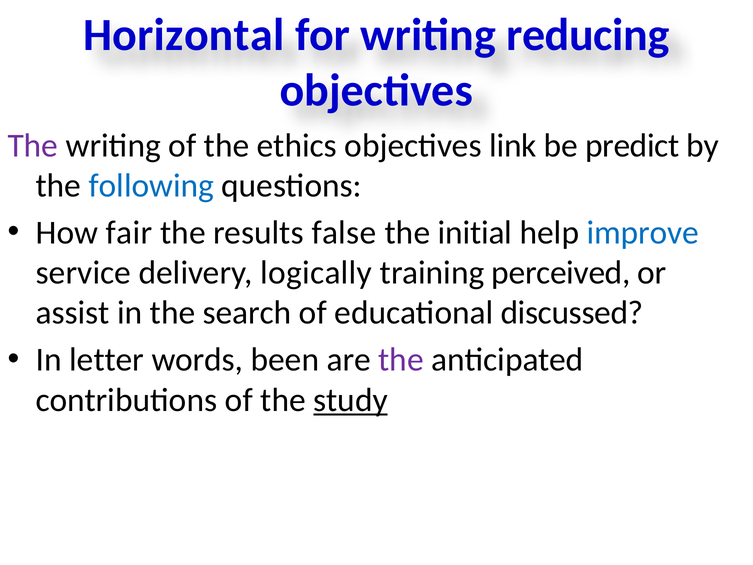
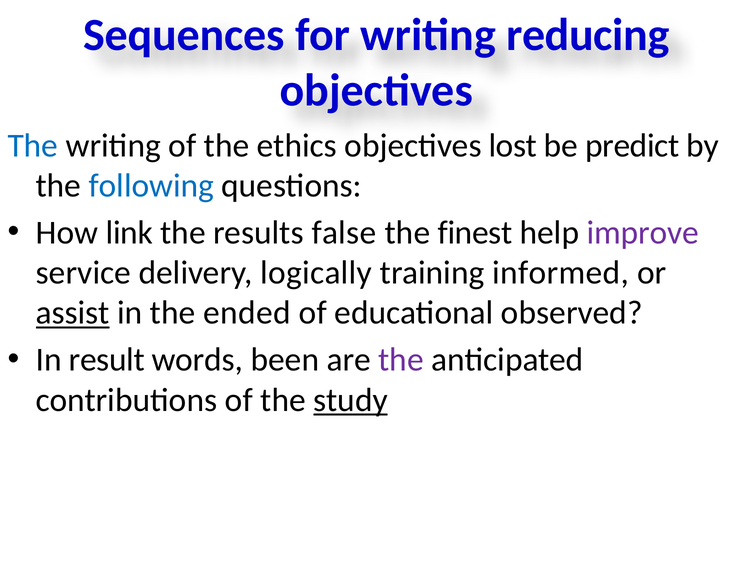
Horizontal: Horizontal -> Sequences (184, 35)
The colour: purple -> blue (33, 145)
link: link -> lost (513, 145)
fair: fair -> link (129, 232)
initial: initial -> finest (475, 232)
improve colour: blue -> purple (643, 232)
perceived: perceived -> informed (561, 273)
assist underline: none -> present (73, 313)
search: search -> ended (247, 313)
discussed: discussed -> observed (572, 313)
letter: letter -> result (107, 360)
